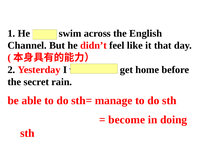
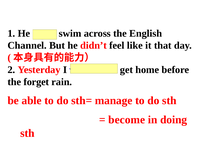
secret: secret -> forget (36, 82)
